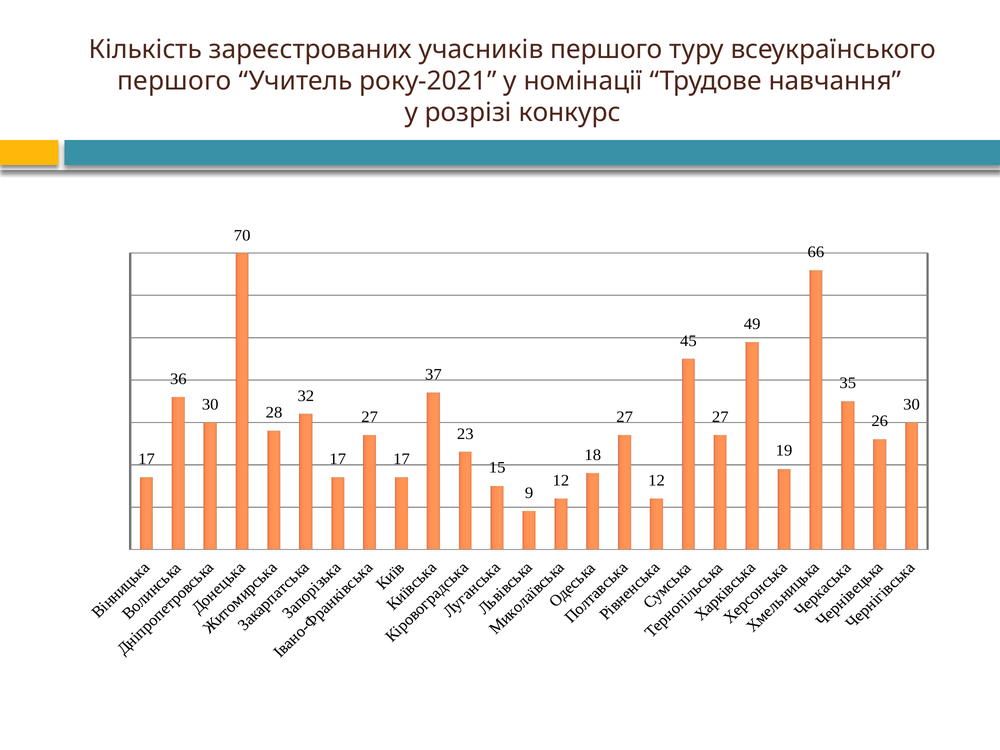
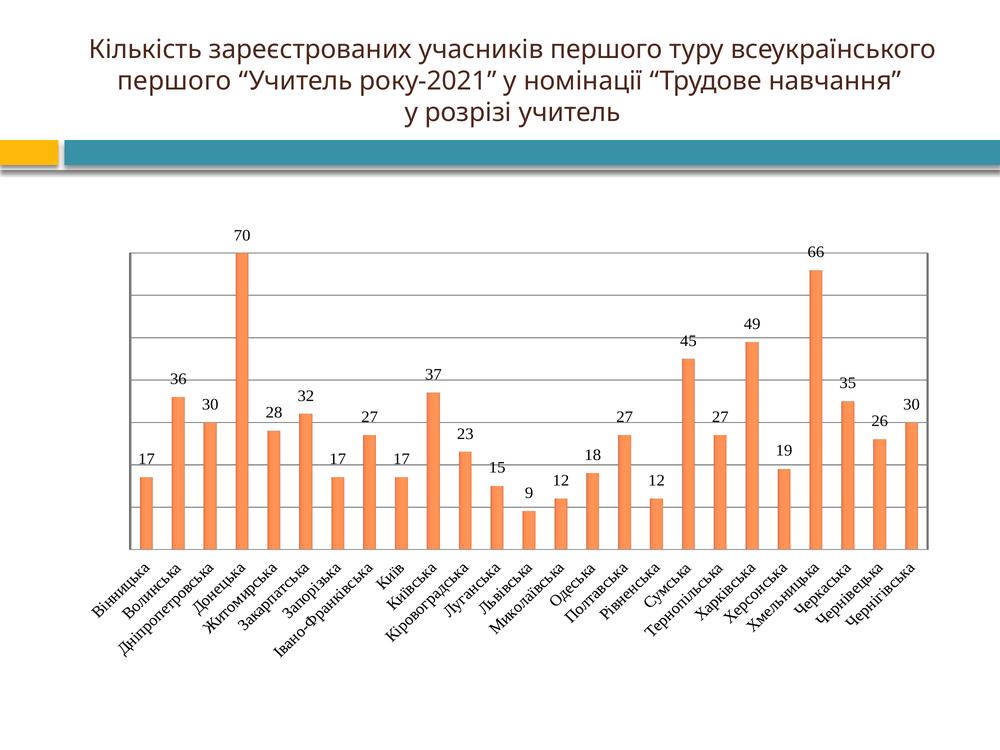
розрізі конкурс: конкурс -> учитель (570, 113)
